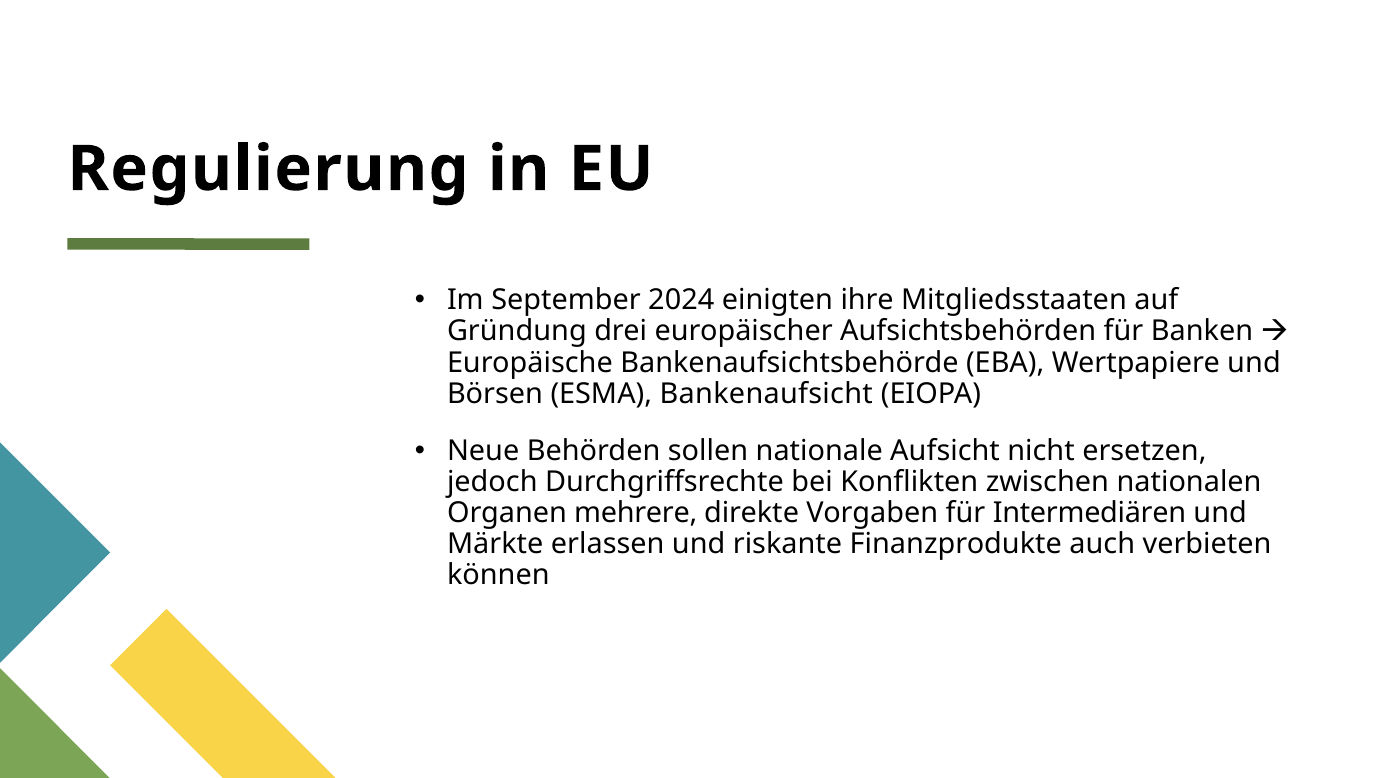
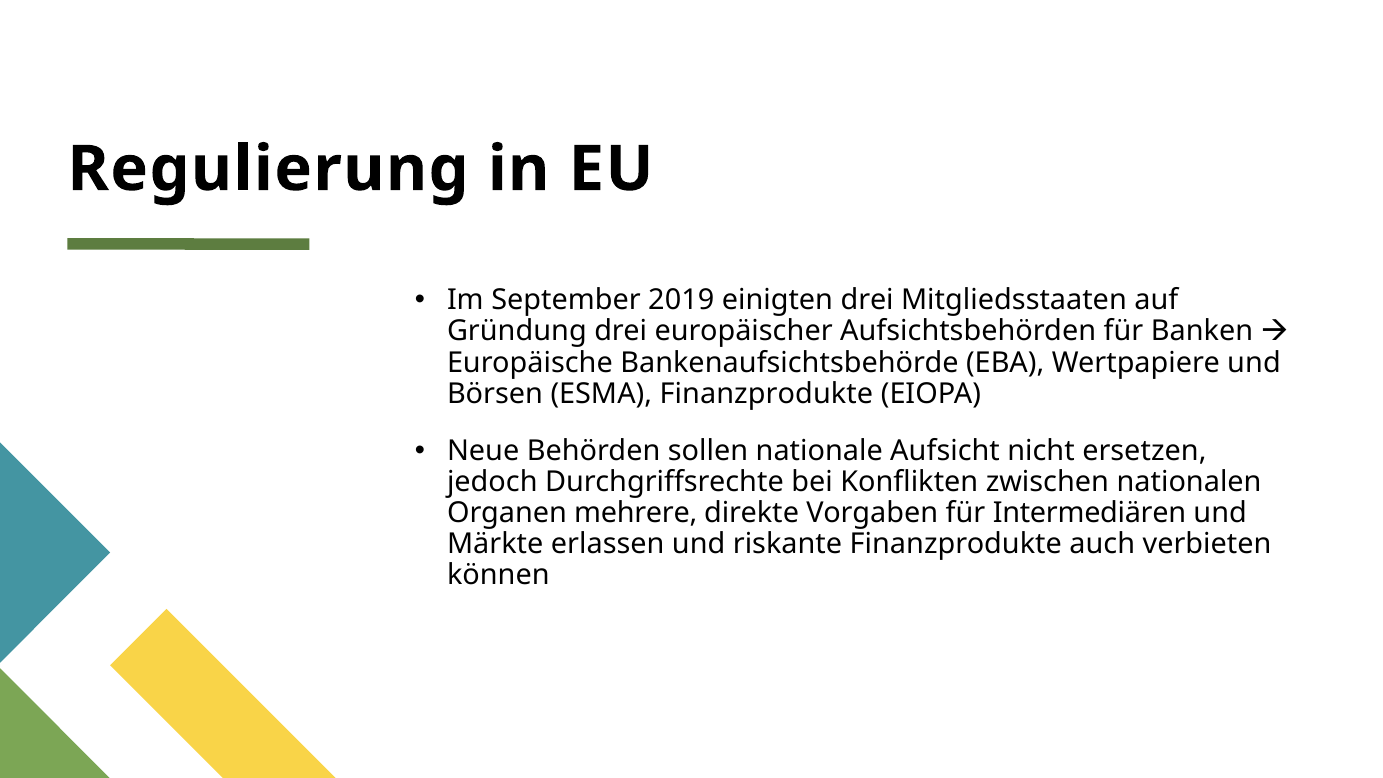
2024: 2024 -> 2019 (681, 300)
einigten ihre: ihre -> drei (867, 300)
ESMA Bankenaufsicht: Bankenaufsicht -> Finanzprodukte (766, 394)
